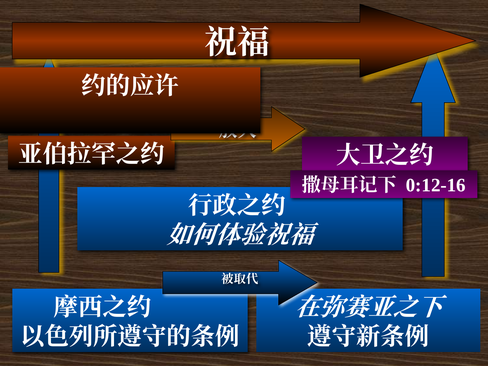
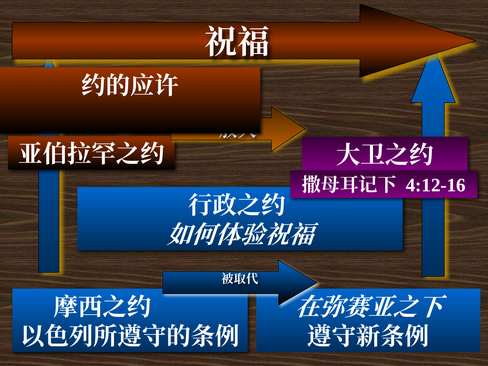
0:12-16: 0:12-16 -> 4:12-16 (436, 185)
